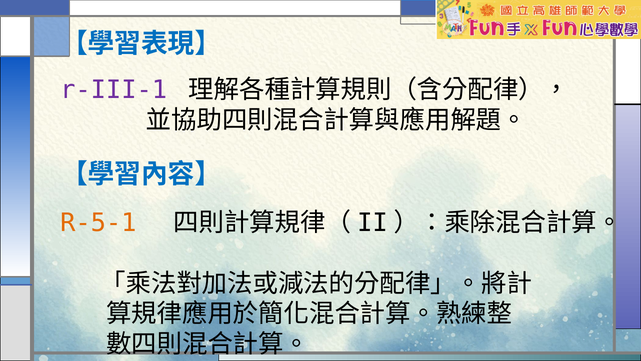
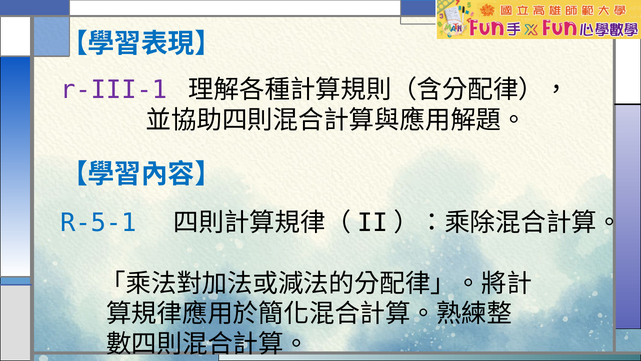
R-5-1 colour: orange -> blue (98, 222)
